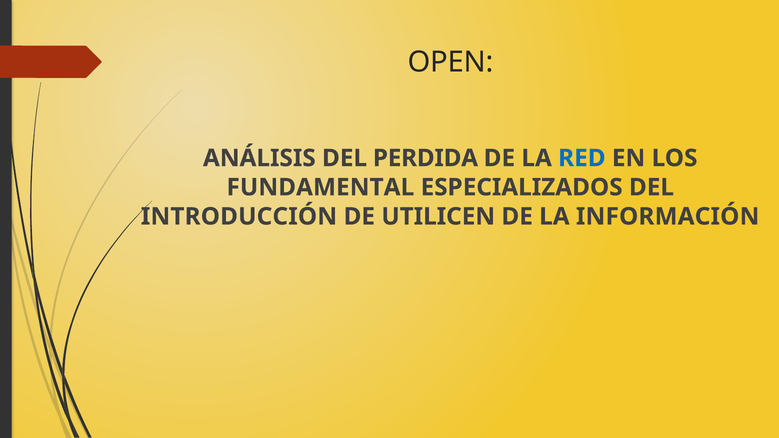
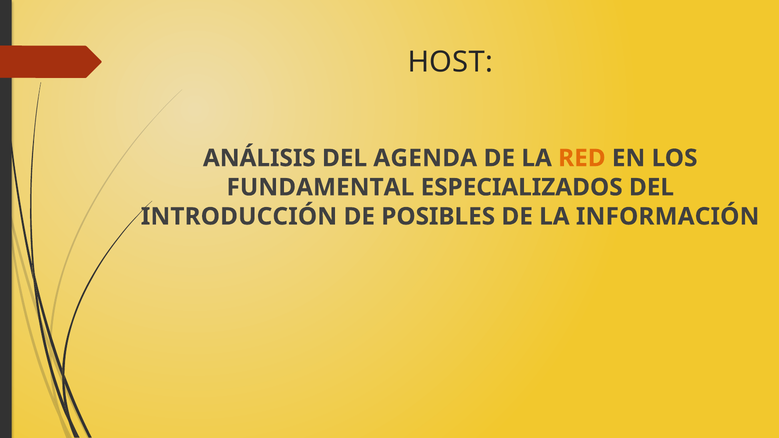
OPEN: OPEN -> HOST (450, 62)
PERDIDA: PERDIDA -> AGENDA (425, 158)
RED colour: blue -> orange (582, 158)
UTILICEN: UTILICEN -> POSIBLES (438, 217)
